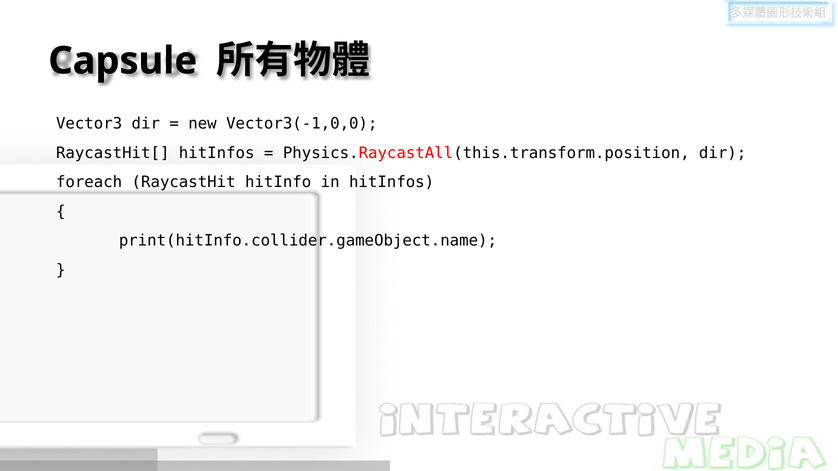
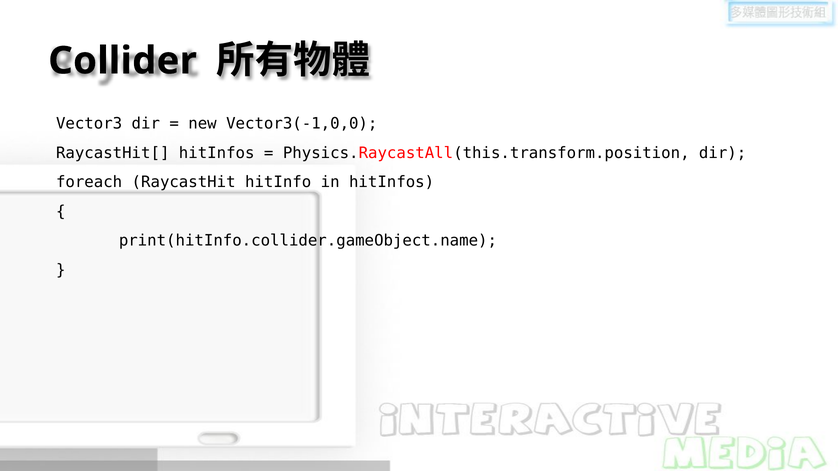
Capsule: Capsule -> Collider (123, 61)
